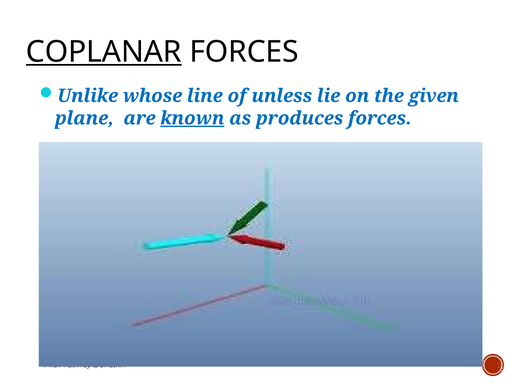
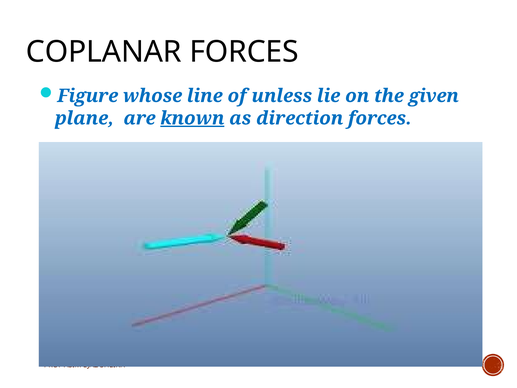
COPLANAR underline: present -> none (104, 52)
Unlike: Unlike -> Figure (88, 96)
produces: produces -> direction (300, 118)
